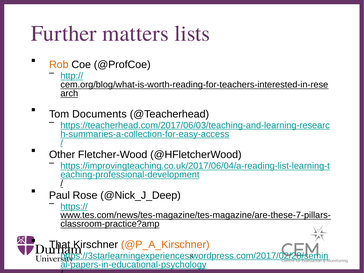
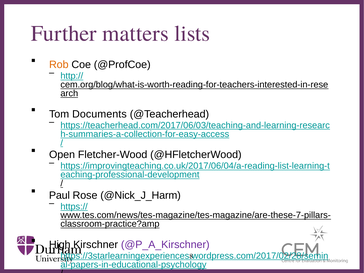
Other: Other -> Open (62, 155)
@Nick_J_Deep: @Nick_J_Deep -> @Nick_J_Harm (141, 195)
That: That -> High (60, 245)
@P_A_Kirschner colour: orange -> purple (165, 245)
